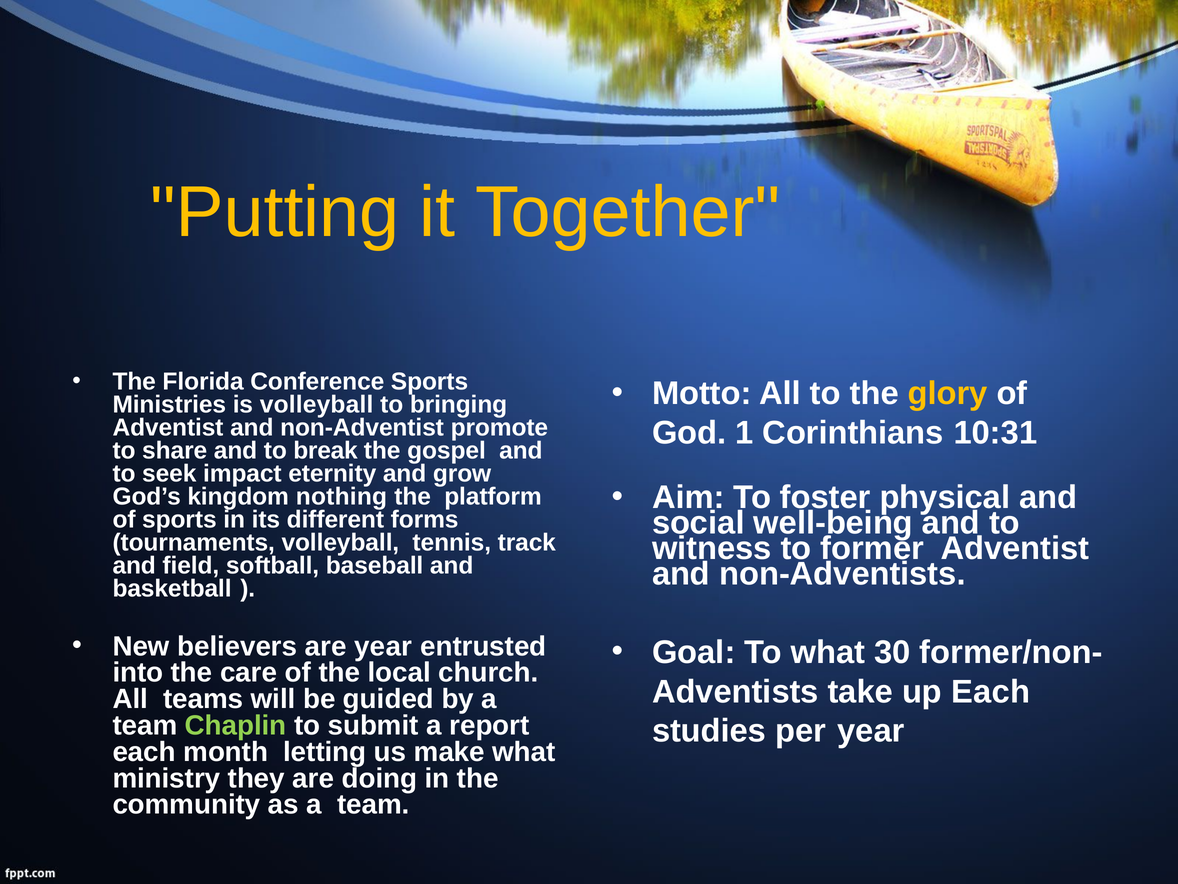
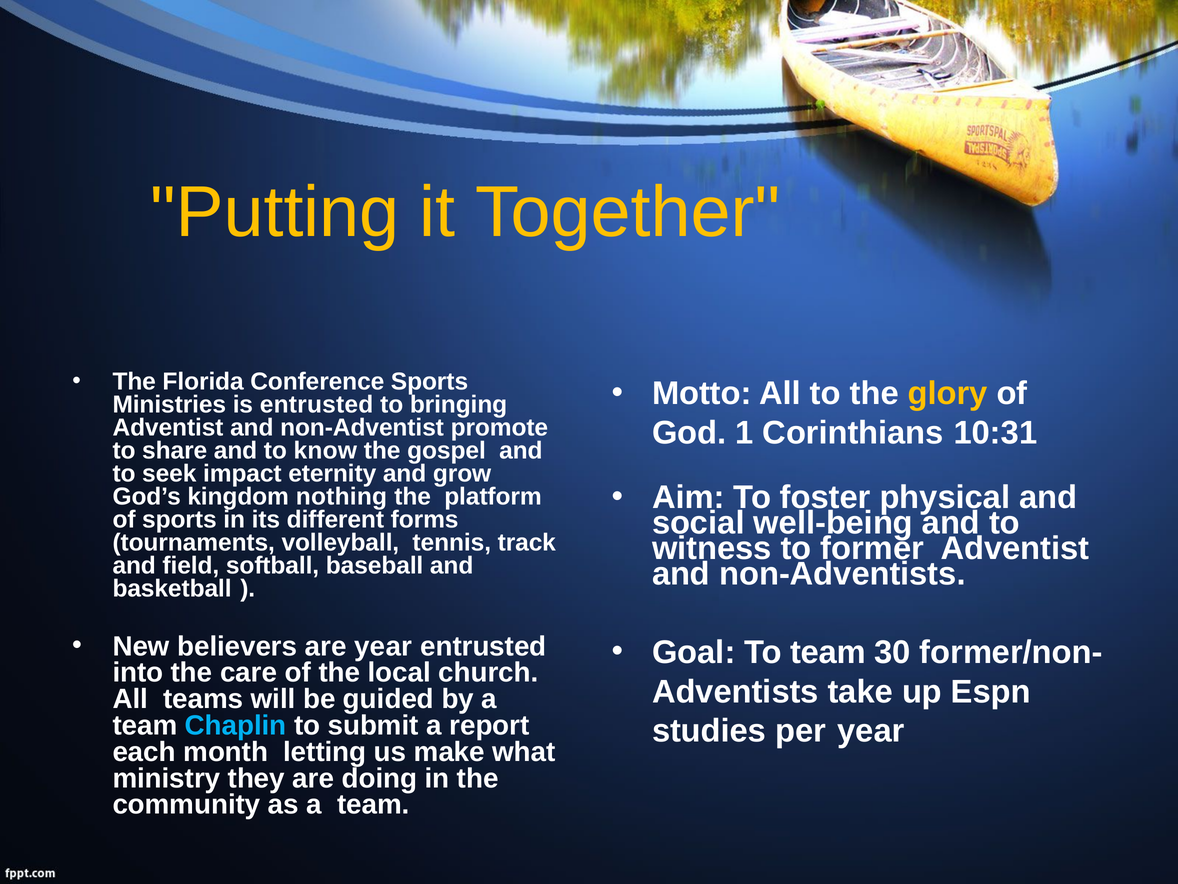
is volleyball: volleyball -> entrusted (317, 405)
break: break -> know (325, 451)
To what: what -> team (828, 652)
up Each: Each -> Espn (991, 691)
Chaplin colour: light green -> light blue (236, 725)
